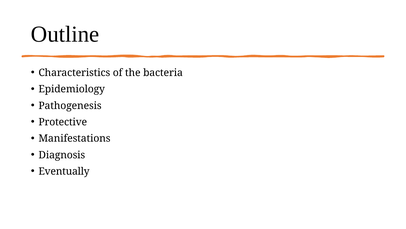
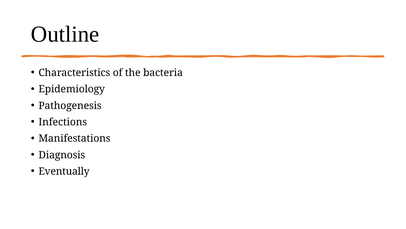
Protective: Protective -> Infections (63, 122)
